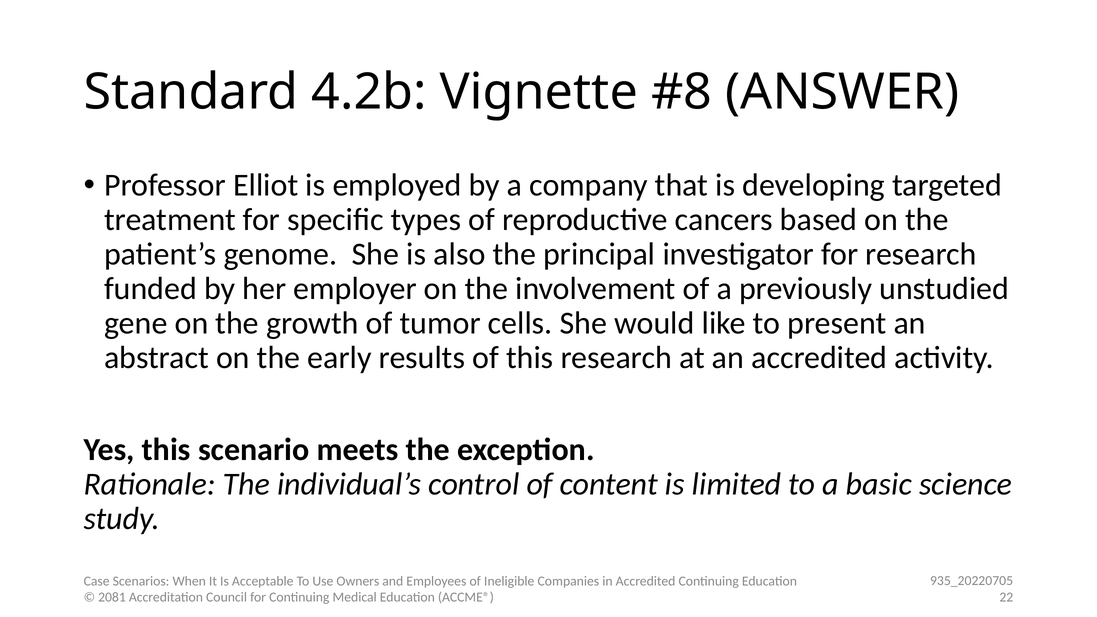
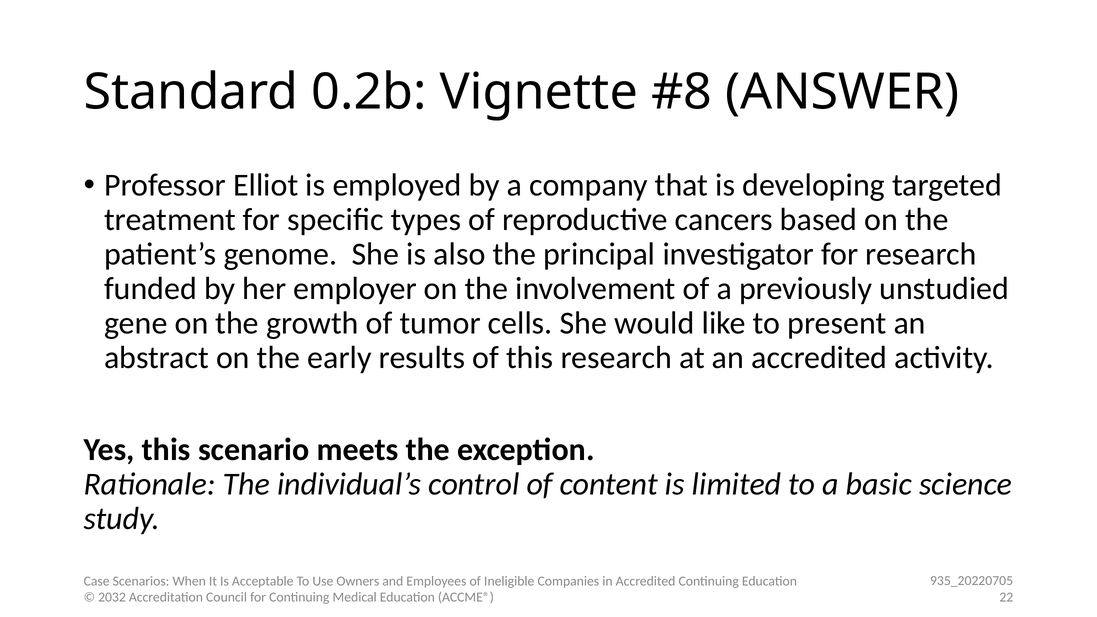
4.2b: 4.2b -> 0.2b (369, 92)
2081: 2081 -> 2032 (112, 598)
